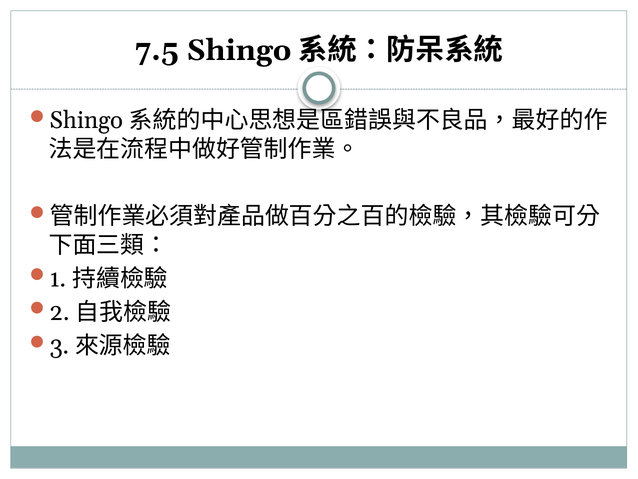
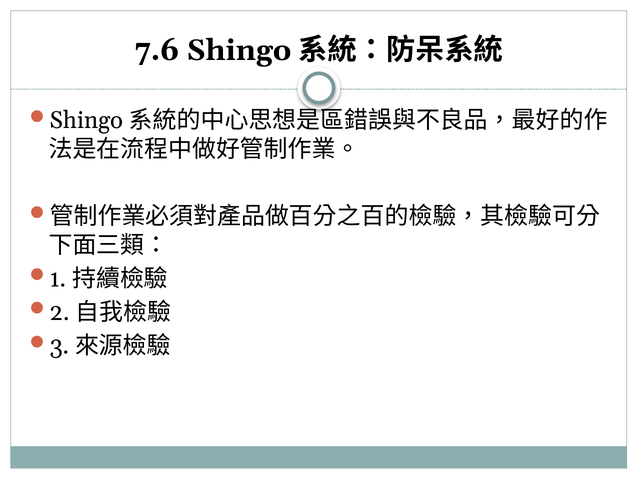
7.5: 7.5 -> 7.6 (157, 50)
